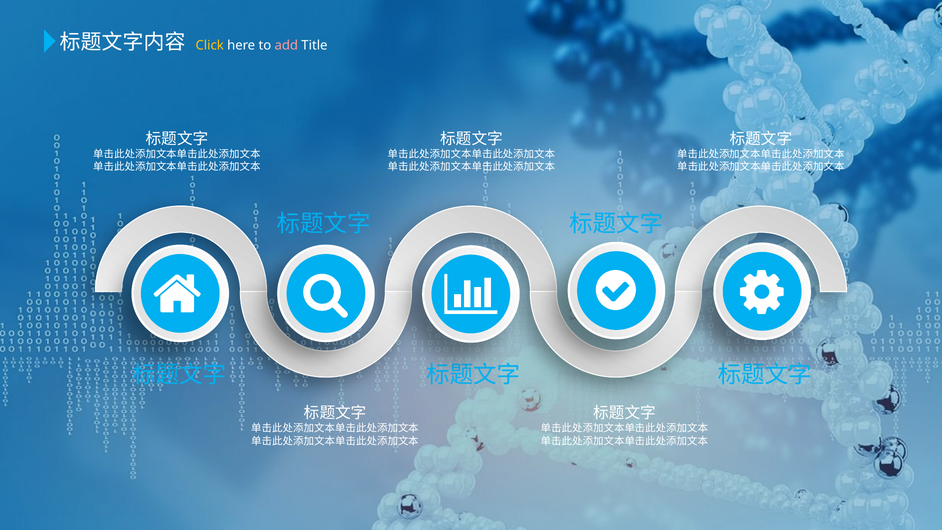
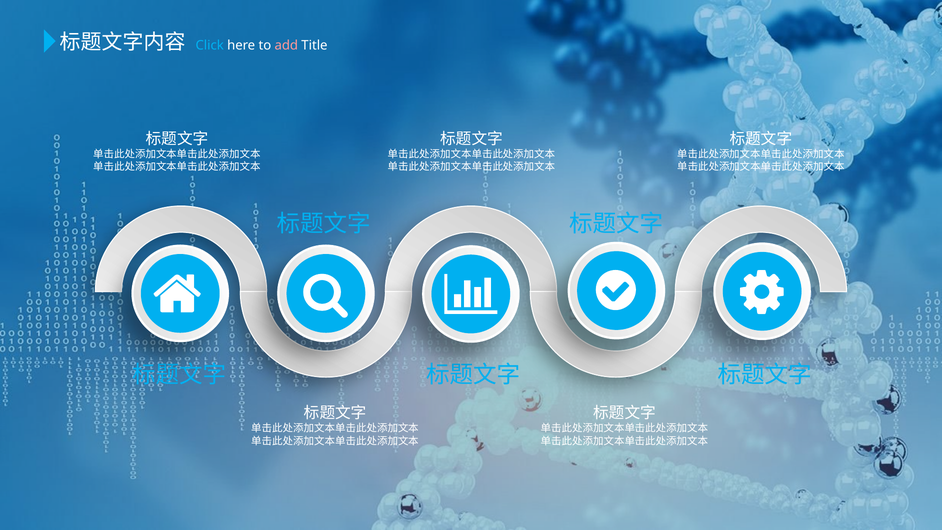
Click colour: yellow -> light blue (210, 45)
